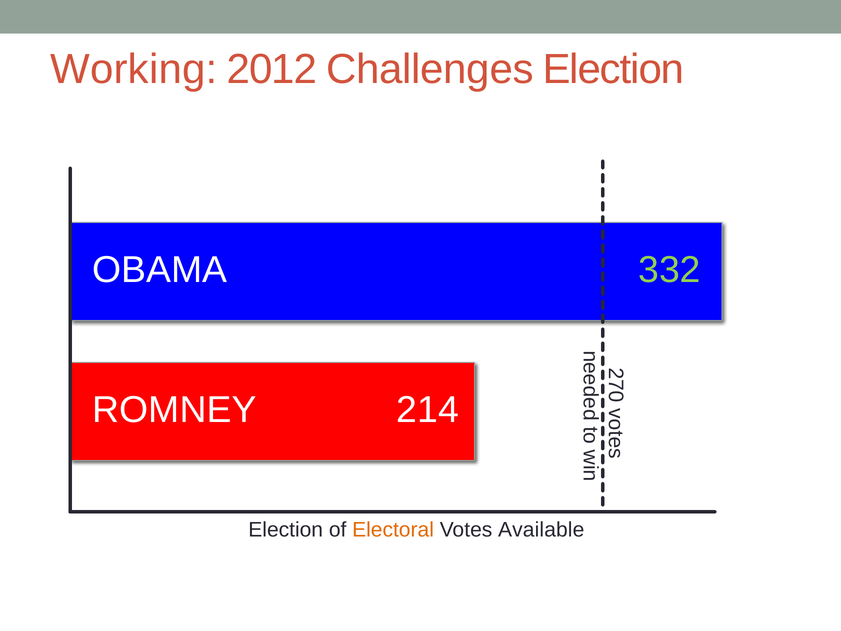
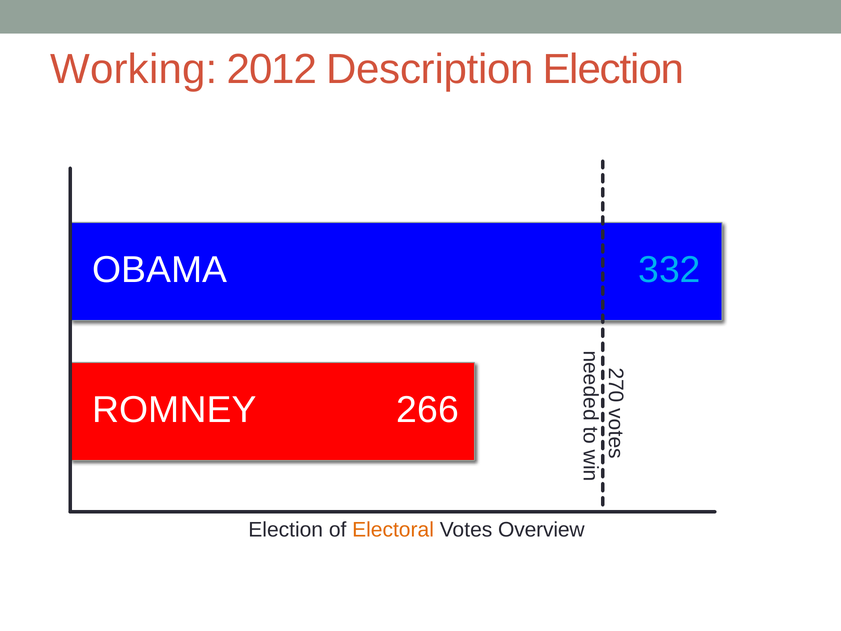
Challenges: Challenges -> Description (430, 69)
332 colour: light green -> light blue (670, 270)
214: 214 -> 266 (428, 410)
Available: Available -> Overview (541, 530)
